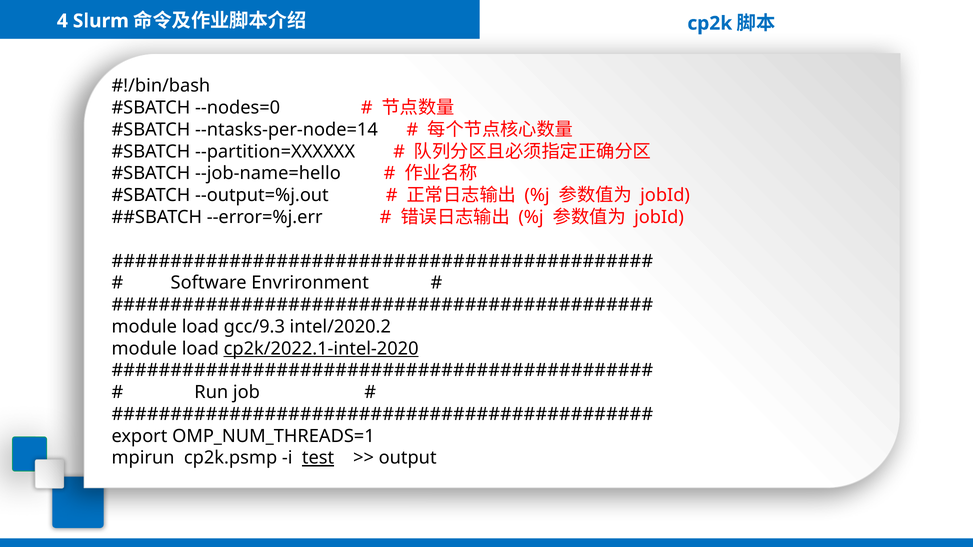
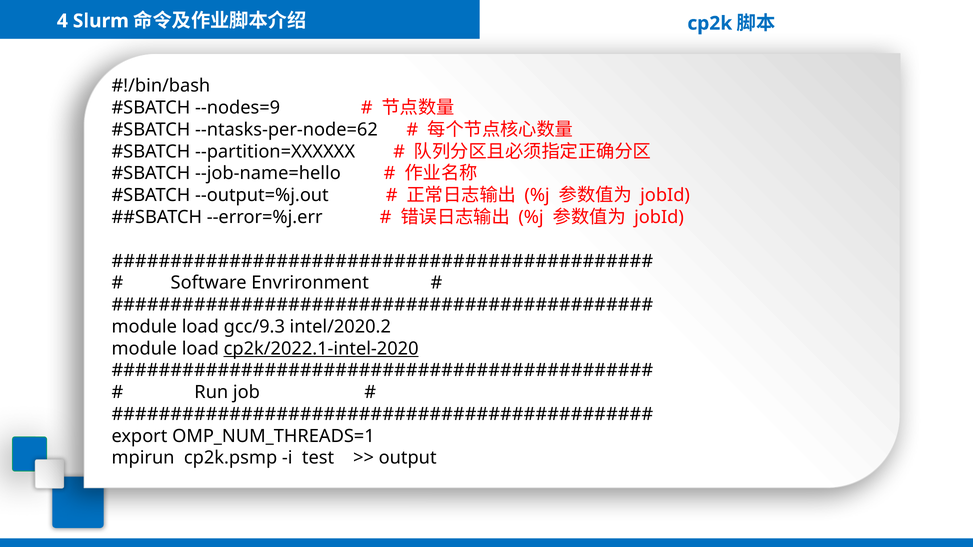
--nodes=0: --nodes=0 -> --nodes=9 (238, 108)
--ntasks-per-node=14: --ntasks-per-node=14 -> --ntasks-per-node=62 (286, 130)
test underline: present -> none (318, 458)
